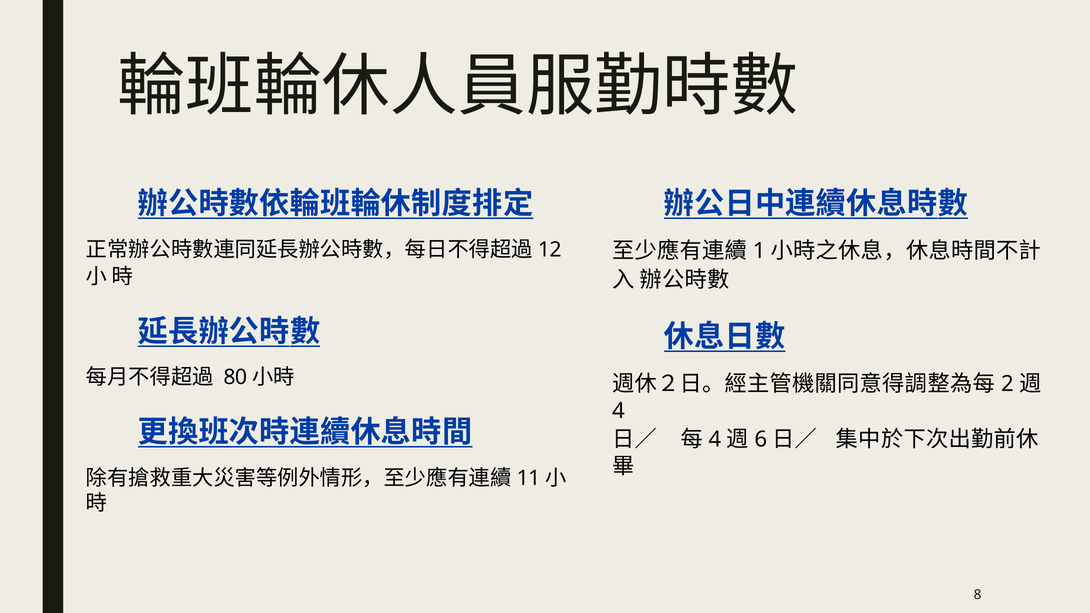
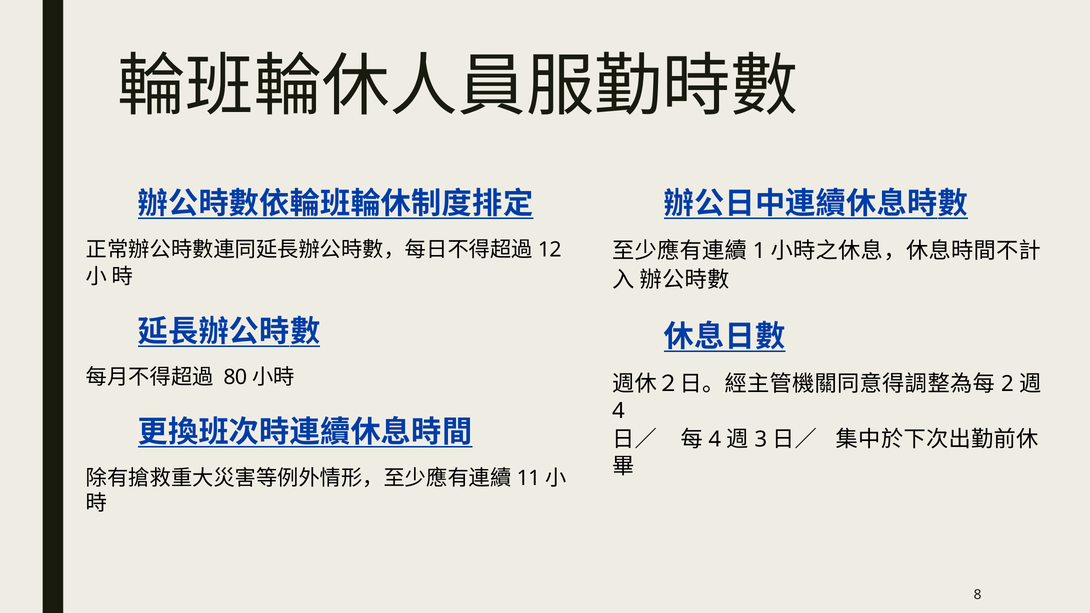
6: 6 -> 3 (761, 440)
